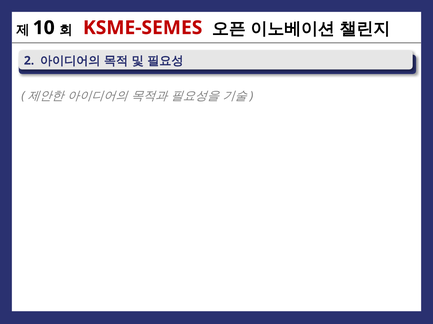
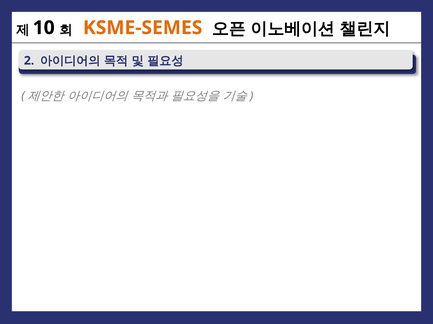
KSME-SEMES colour: red -> orange (143, 28)
